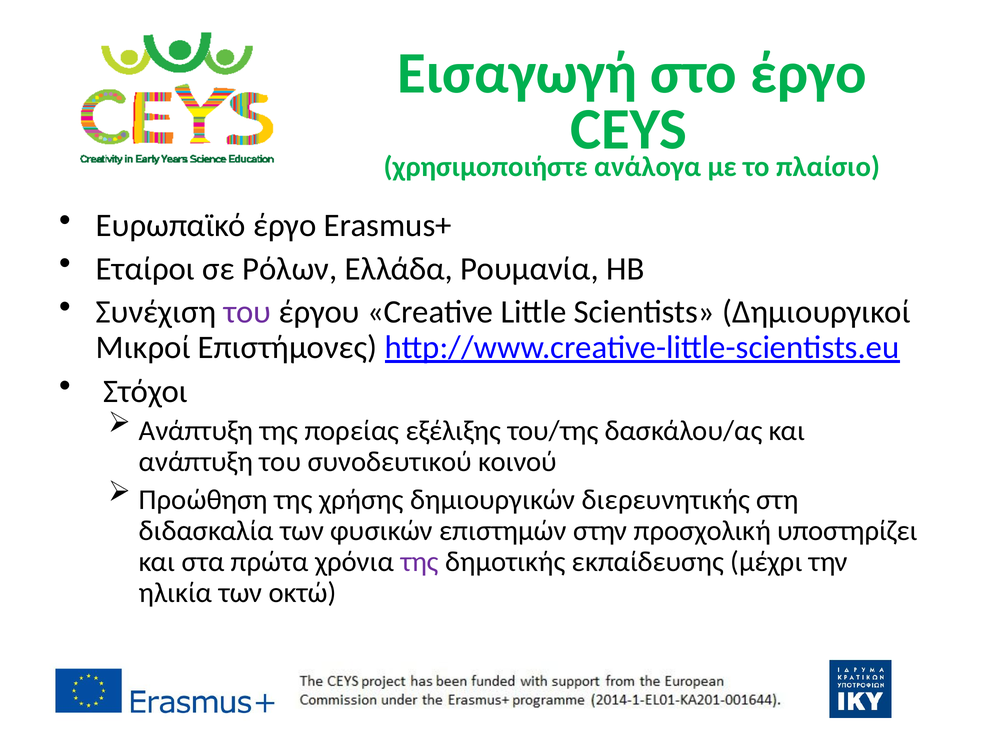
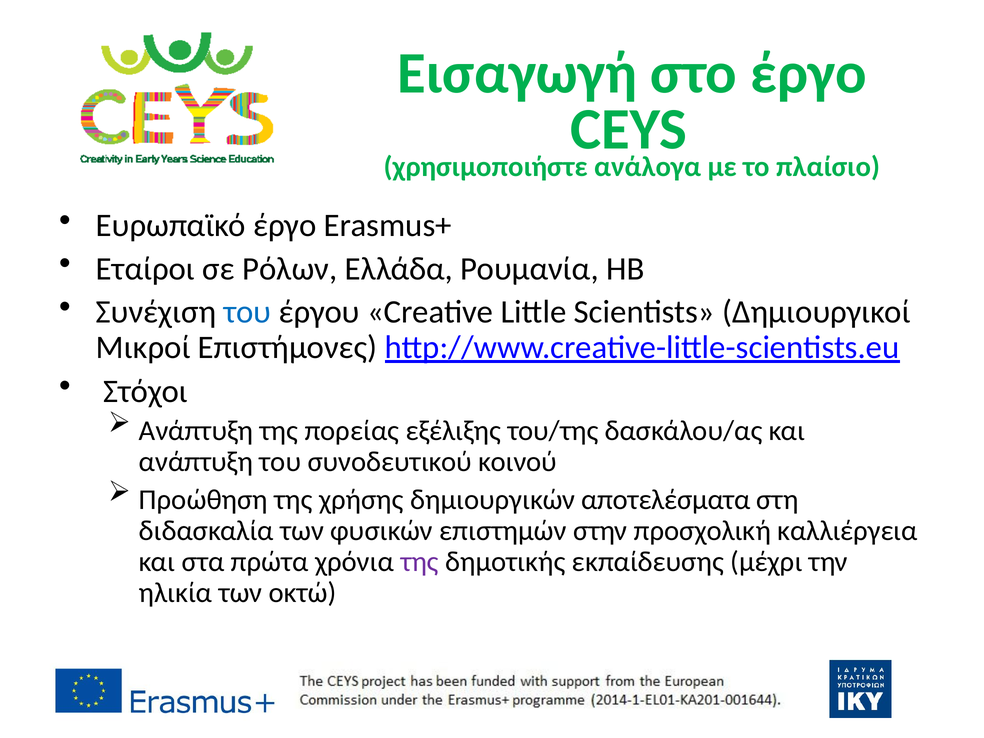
του colour: purple -> blue (247, 312)
διερευνητικής: διερευνητικής -> αποτελέσματα (666, 500)
υποστηρίζει: υποστηρίζει -> καλλιέργεια (847, 531)
